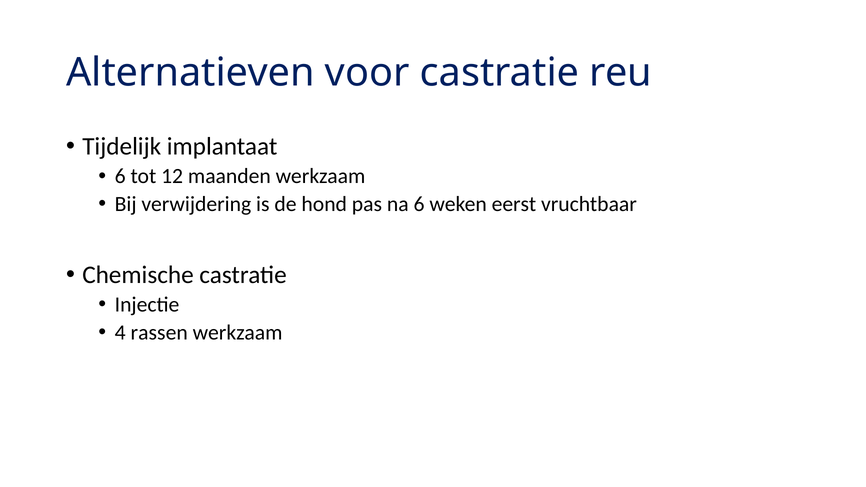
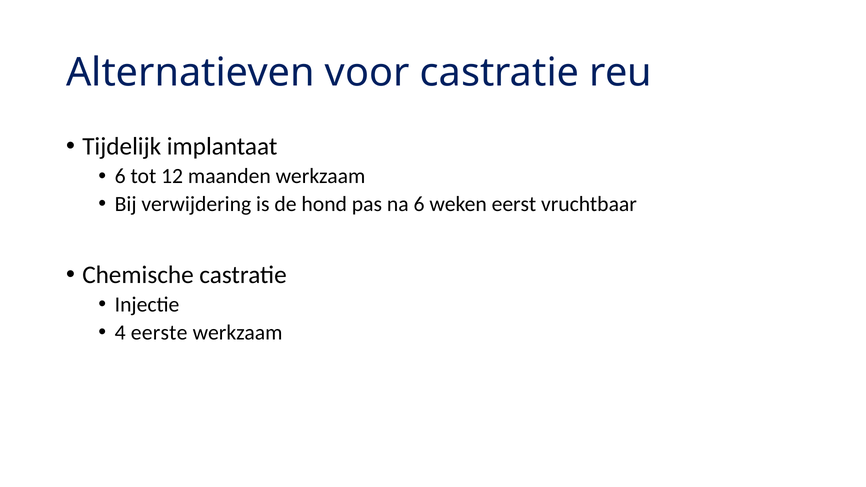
rassen: rassen -> eerste (159, 333)
